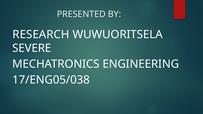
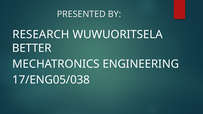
SEVERE: SEVERE -> BETTER (32, 48)
